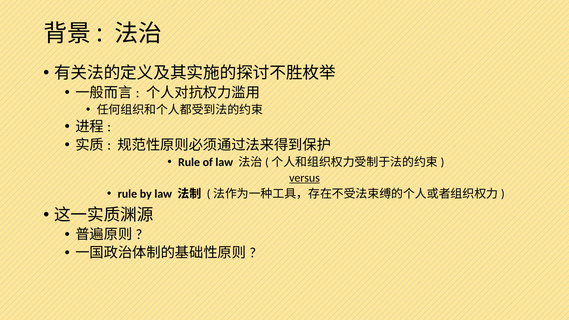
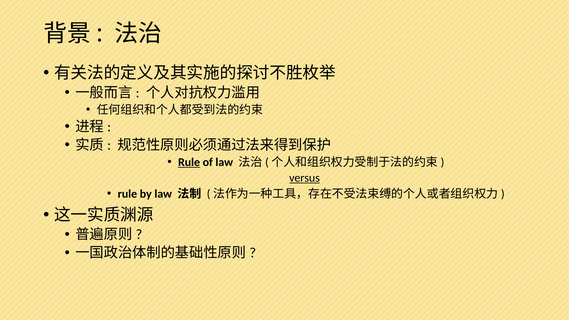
Rule underline: none -> present (189, 162)
